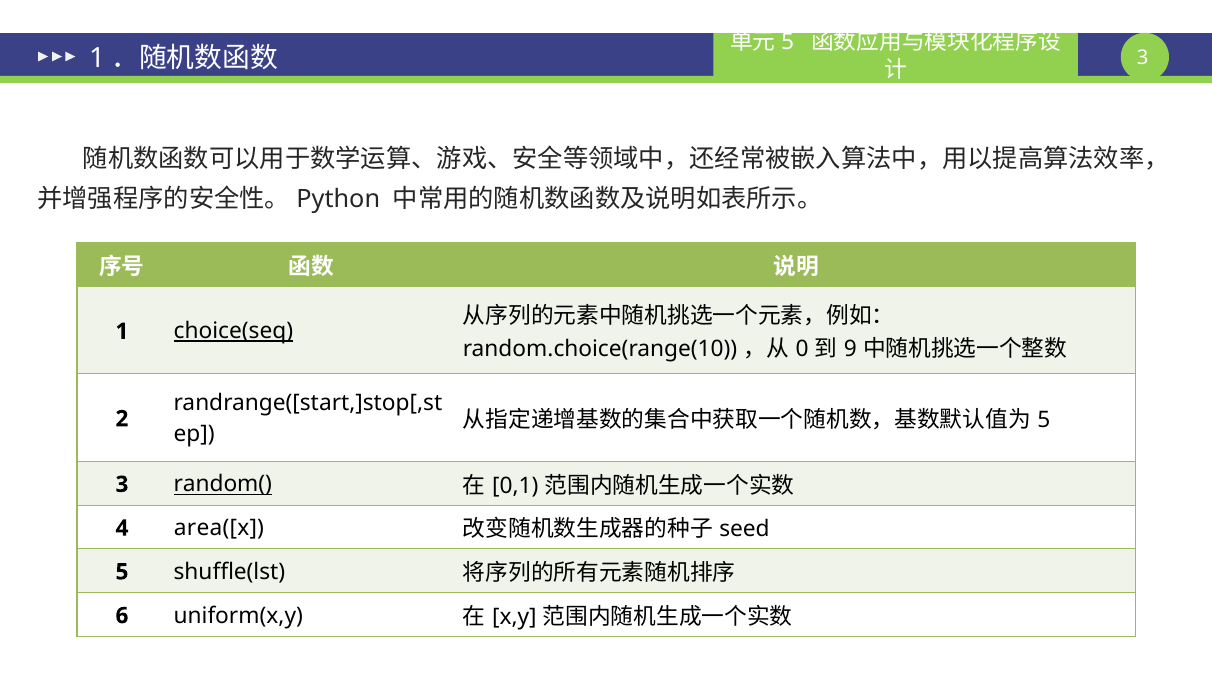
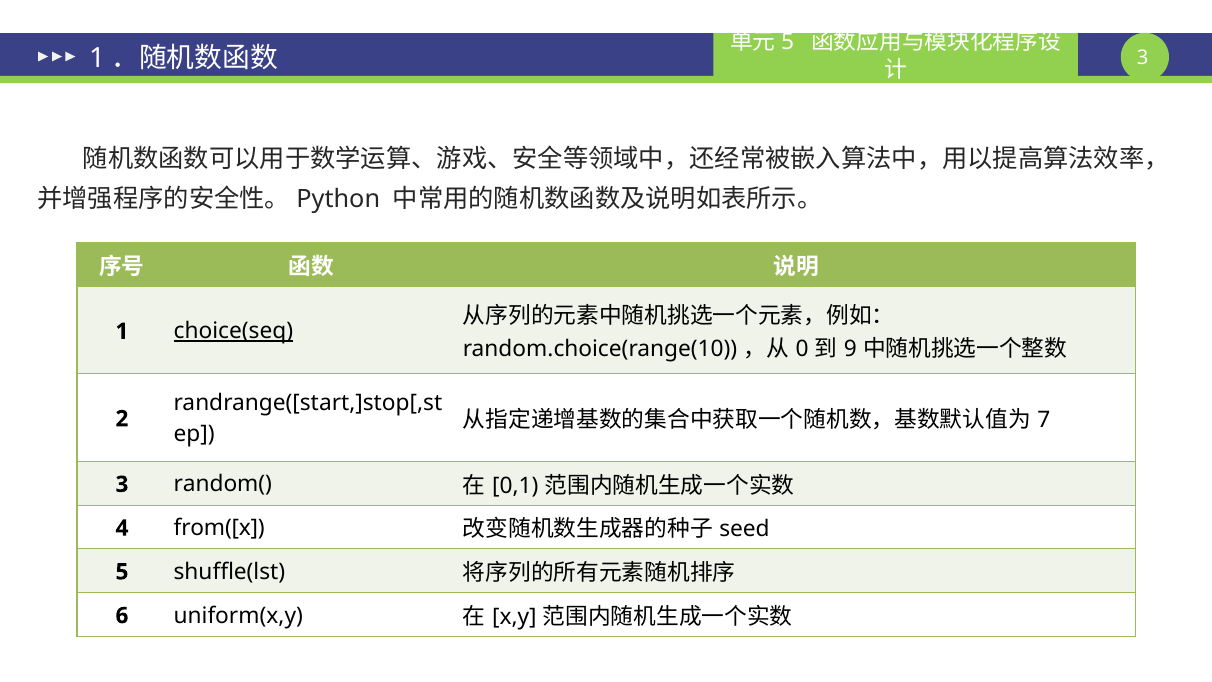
5: 5 -> 7 (1044, 420)
random( underline: present -> none (223, 484)
area([x: area([x -> from([x (219, 528)
